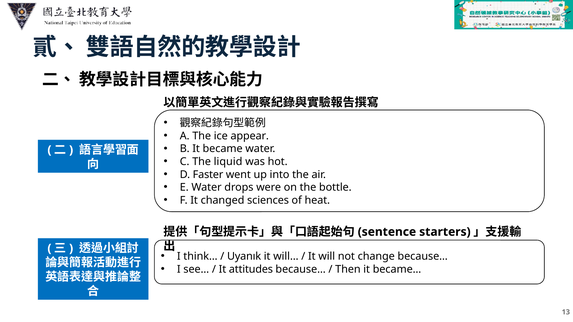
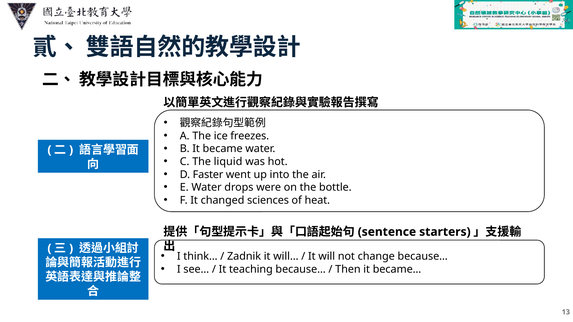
appear: appear -> freezes (250, 136)
Uyanık: Uyanık -> Zadnik (244, 257)
attitudes: attitudes -> teaching (251, 269)
